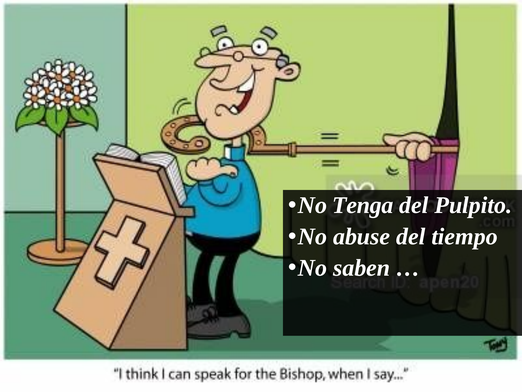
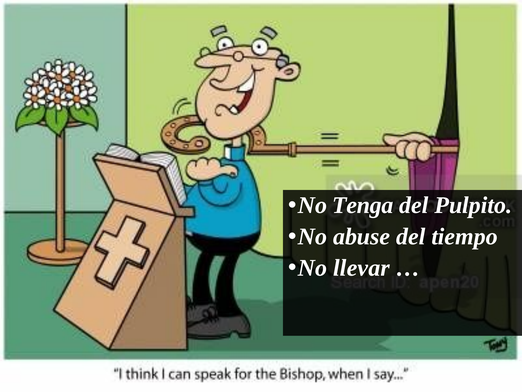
saben: saben -> llevar (362, 268)
